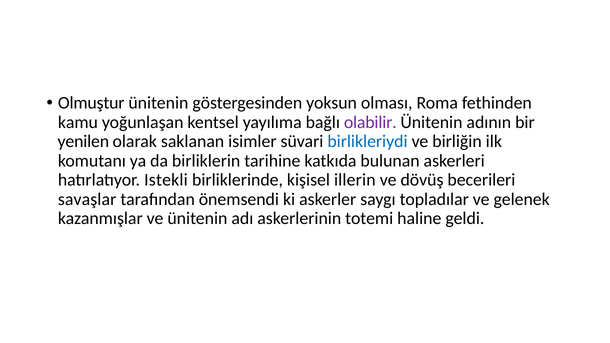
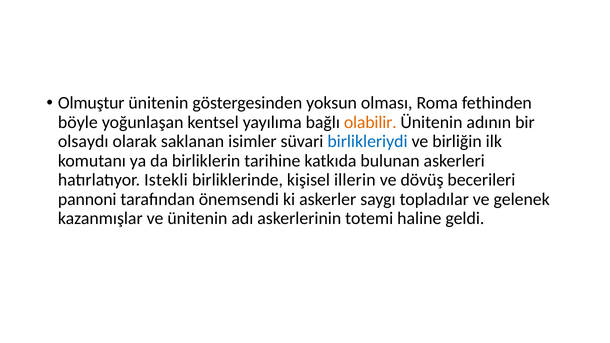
kamu: kamu -> böyle (78, 122)
olabilir colour: purple -> orange (370, 122)
yenilen: yenilen -> olsaydı (83, 142)
savaşlar: savaşlar -> pannoni (87, 199)
